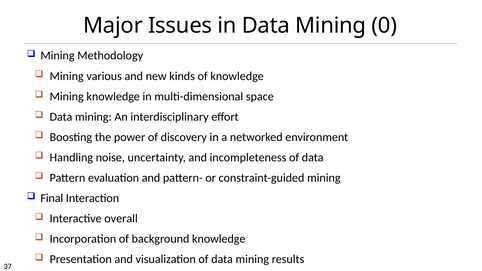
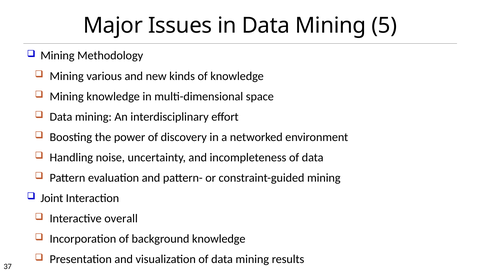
0: 0 -> 5 (384, 25)
Final: Final -> Joint (52, 198)
